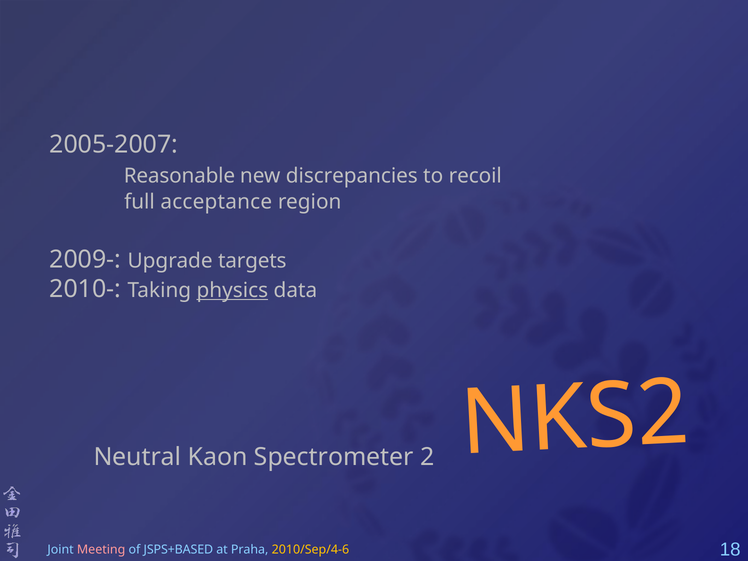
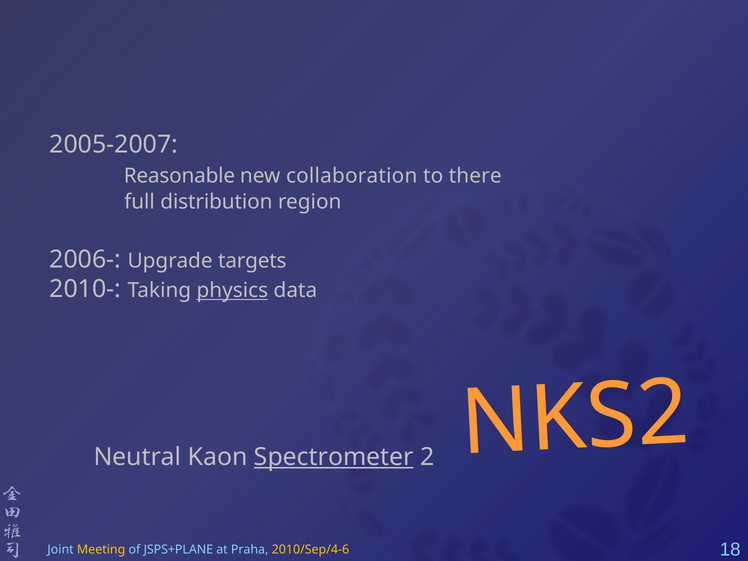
discrepancies: discrepancies -> collaboration (352, 176)
recoil: recoil -> there (475, 176)
acceptance: acceptance -> distribution (216, 202)
2009-: 2009- -> 2006- (85, 259)
Spectrometer underline: none -> present (334, 457)
Meeting colour: pink -> yellow (101, 550)
JSPS+BASED: JSPS+BASED -> JSPS+PLANE (178, 550)
